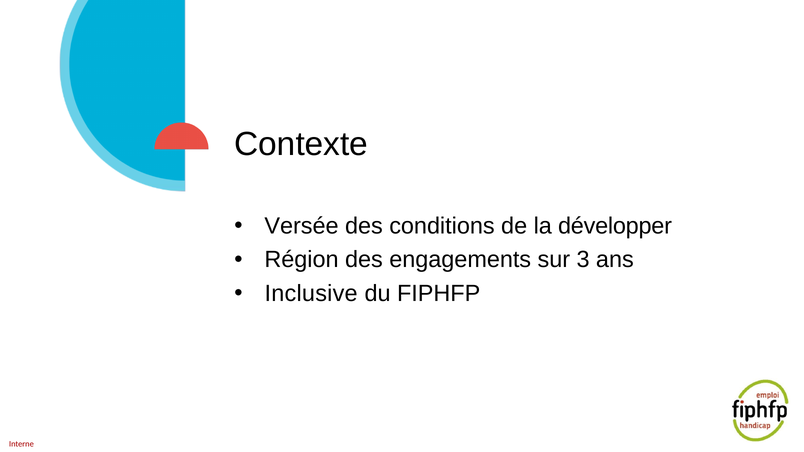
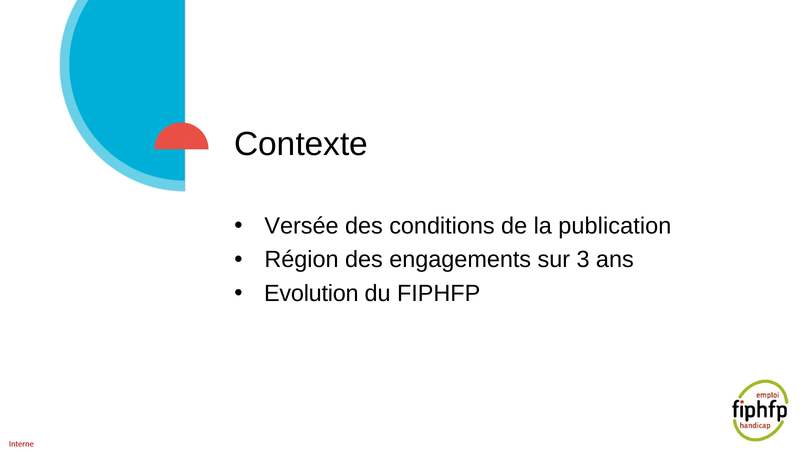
développer: développer -> publication (615, 226)
Inclusive: Inclusive -> Evolution (311, 294)
